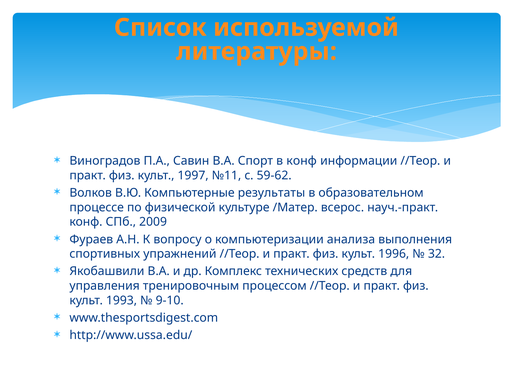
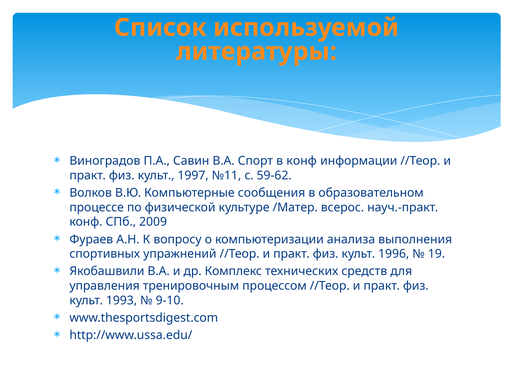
результаты: результаты -> сообщения (272, 193)
32: 32 -> 19 (436, 254)
